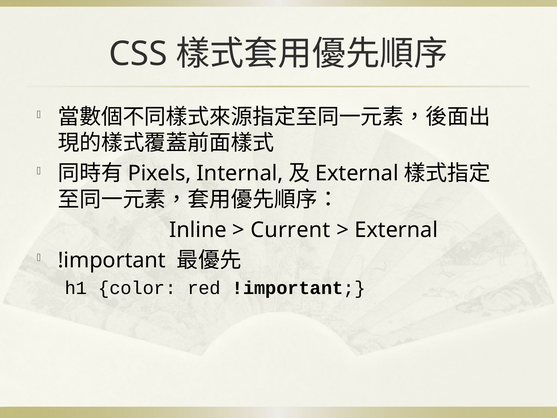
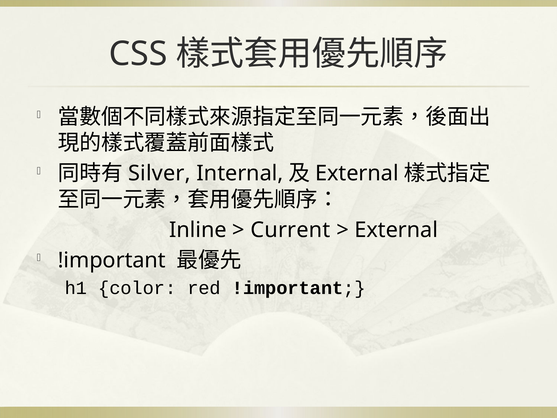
Pixels: Pixels -> Silver (159, 173)
